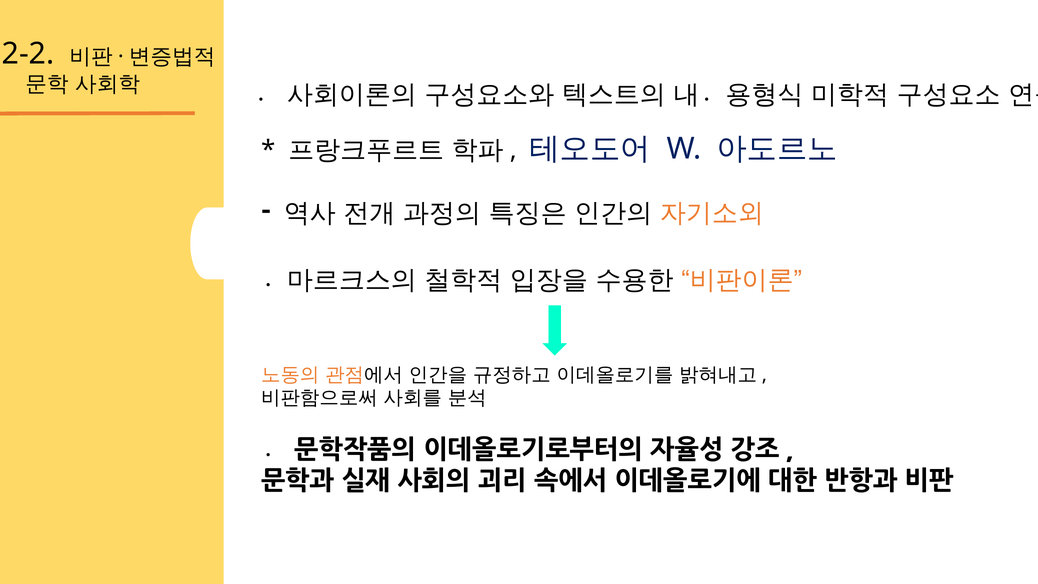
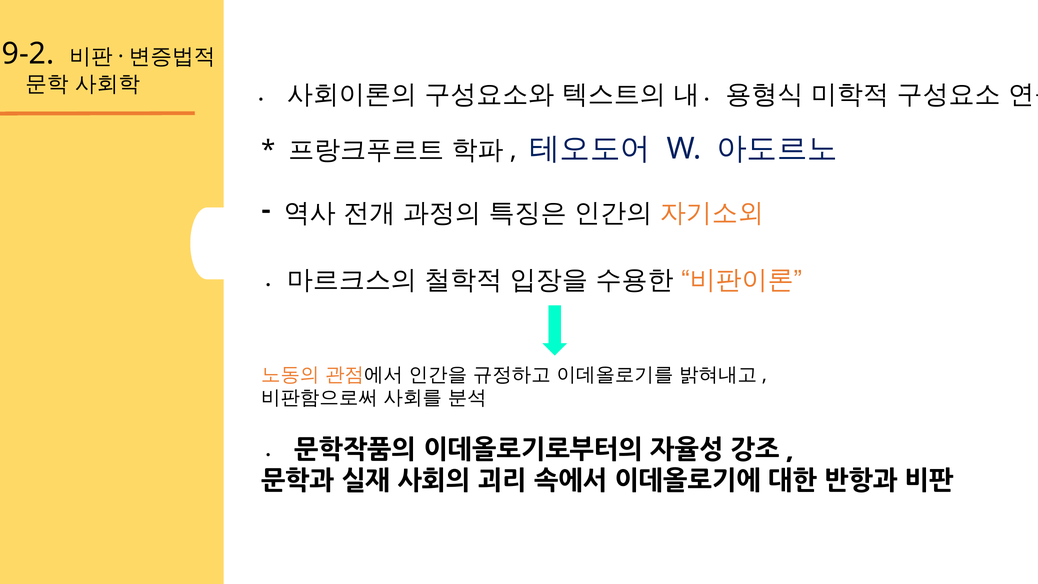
2-2: 2-2 -> 9-2 (28, 54)
